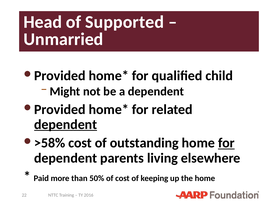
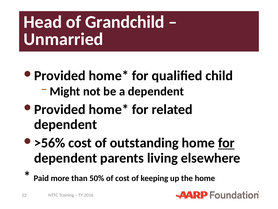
Supported: Supported -> Grandchild (125, 22)
dependent underline: present -> none (66, 124)
>58%: >58% -> >56% (50, 143)
